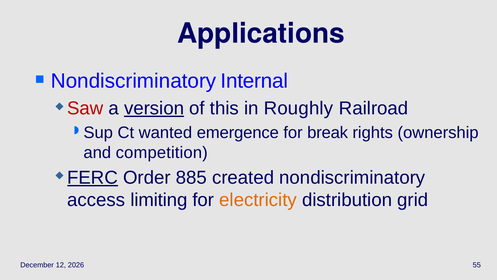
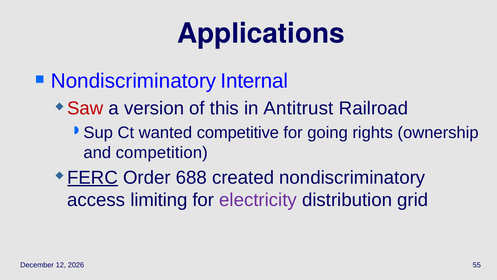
version underline: present -> none (154, 108)
Roughly: Roughly -> Antitrust (299, 108)
emergence: emergence -> competitive (238, 132)
break: break -> going (328, 132)
885: 885 -> 688 (191, 177)
electricity colour: orange -> purple (258, 200)
